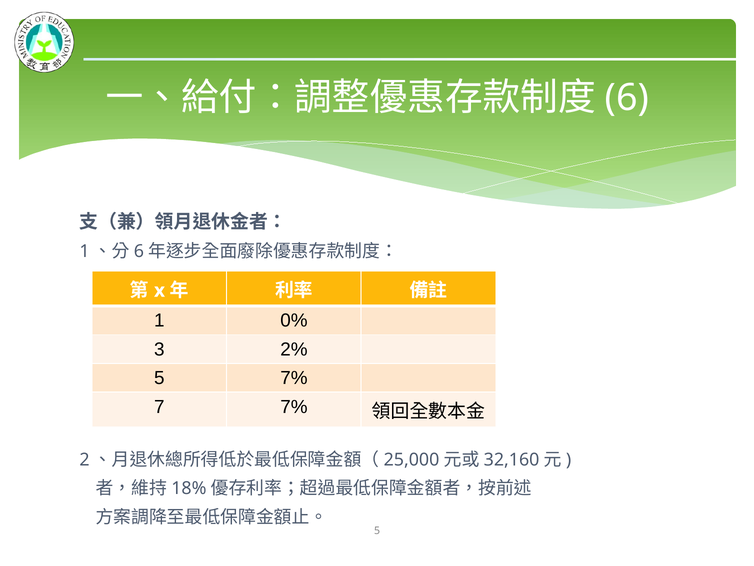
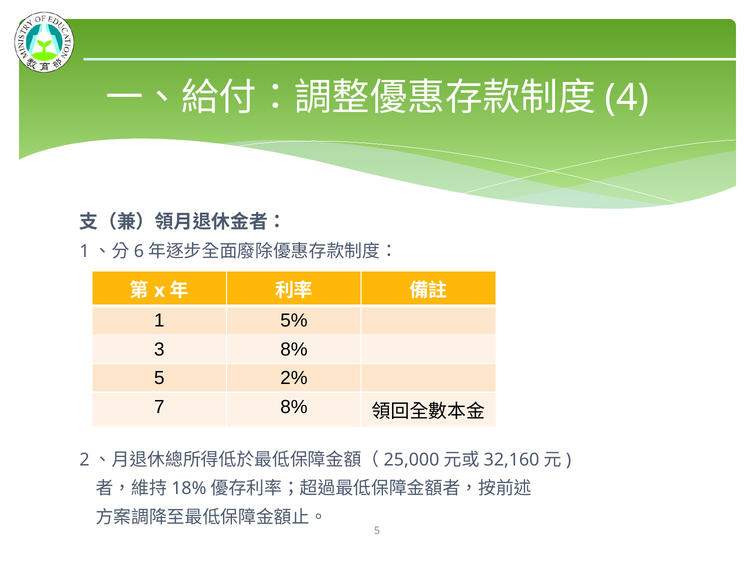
6: 6 -> 4 (627, 98)
0%: 0% -> 5% (294, 320)
3 2%: 2% -> 8% (294, 349)
5 7%: 7% -> 2% (294, 378)
7 7%: 7% -> 8% (294, 406)
